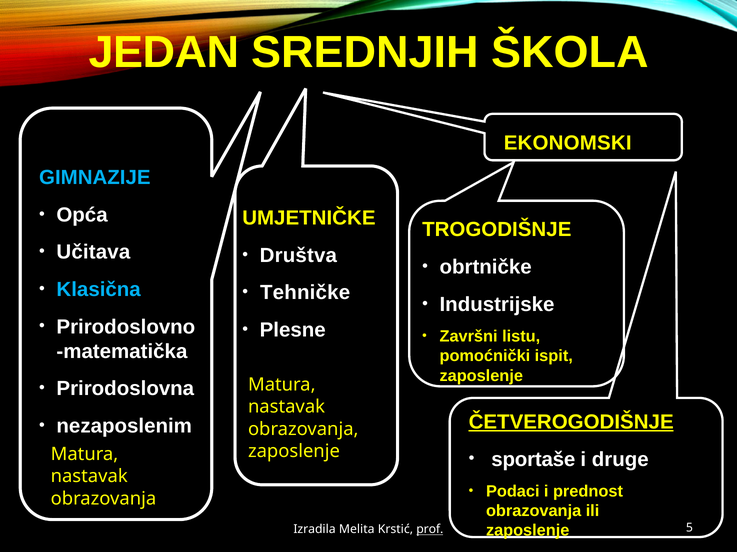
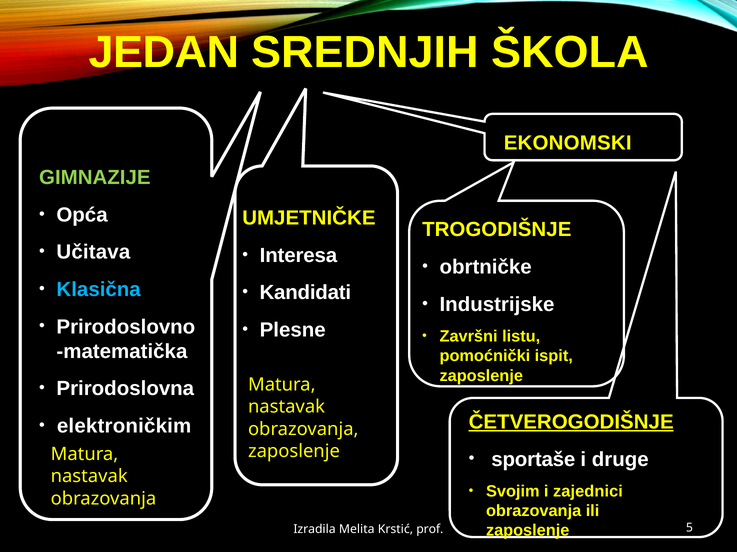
GIMNAZIJE colour: light blue -> light green (95, 178)
Društva: Društva -> Interesa (298, 256)
Tehničke: Tehničke -> Kandidati (305, 293)
nezaposlenim: nezaposlenim -> elektroničkim (124, 427)
Podaci: Podaci -> Svojim (513, 492)
prednost: prednost -> zajednici (588, 492)
prof underline: present -> none (430, 530)
